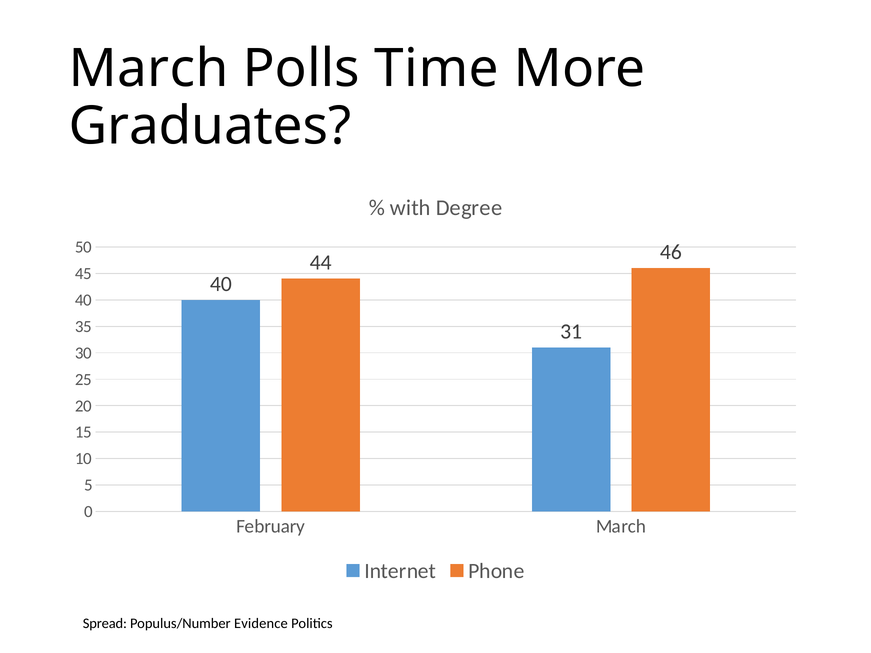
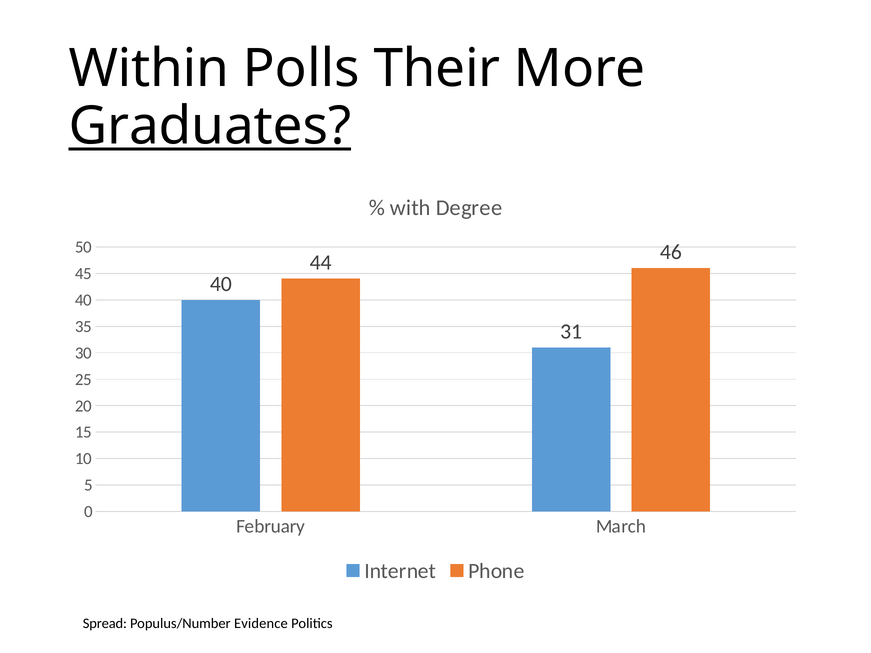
March: March -> Within (149, 69)
Time: Time -> Their (437, 69)
Graduates underline: none -> present (210, 126)
